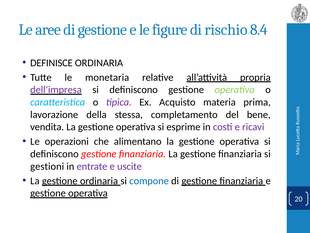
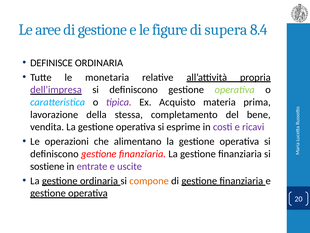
rischio: rischio -> supera (226, 30)
gestioni: gestioni -> sostiene (47, 166)
compone colour: blue -> orange (149, 181)
